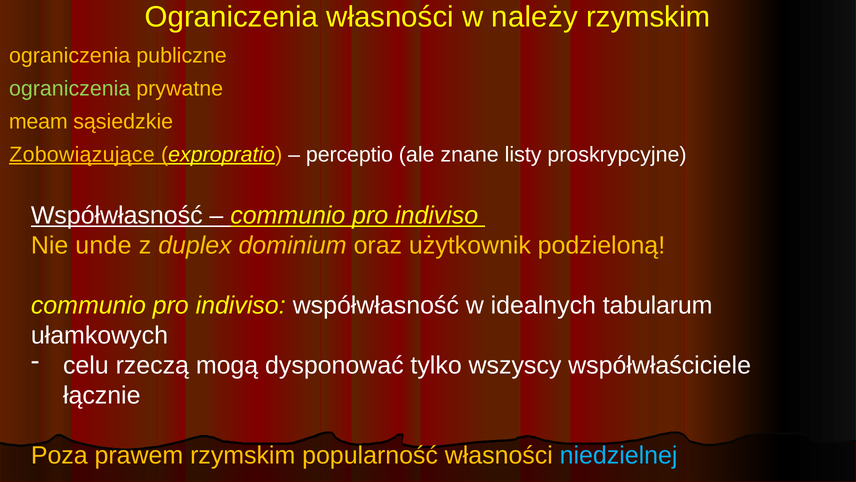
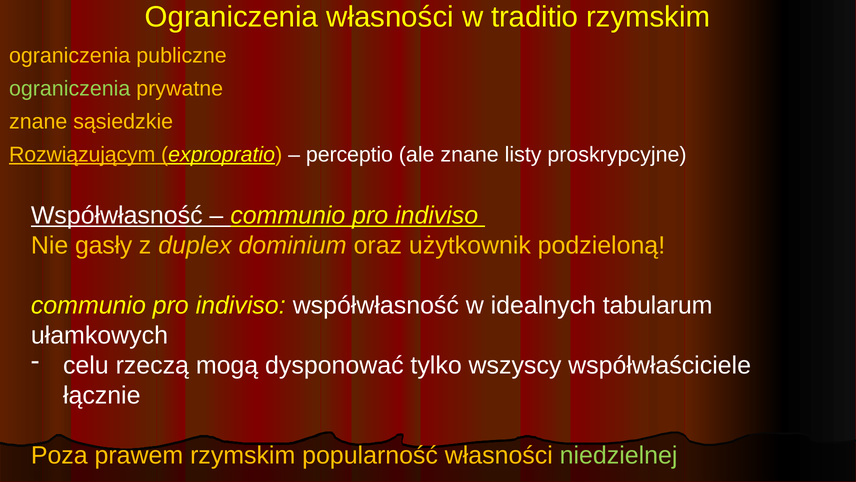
należy: należy -> traditio (535, 17)
meam: meam -> znane (38, 121)
Zobowiązujące: Zobowiązujące -> Rozwiązującym (82, 154)
unde: unde -> gasły (104, 245)
niedzielnej colour: light blue -> light green (619, 455)
